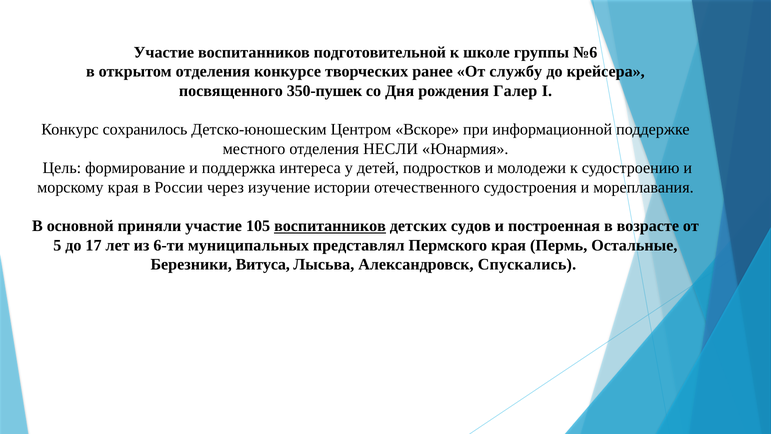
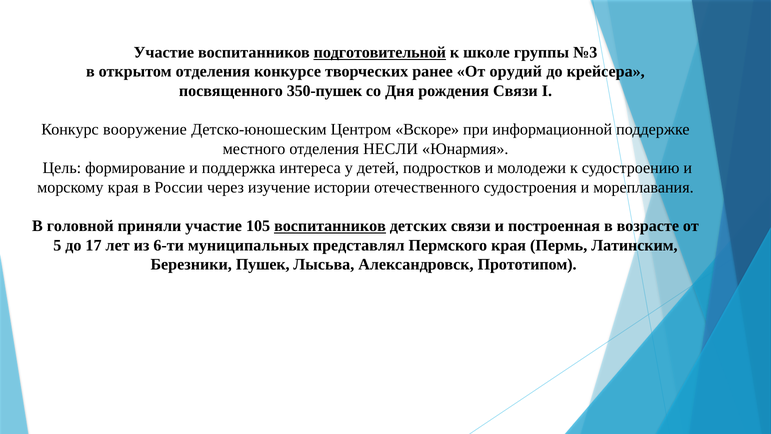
подготовительной underline: none -> present (380, 52)
№6: №6 -> №3 (585, 52)
службу: службу -> орудий (516, 72)
рождения Галер: Галер -> Связи (515, 91)
сохранилось: сохранилось -> вооружение (145, 129)
основной: основной -> головной (80, 226)
детских судов: судов -> связи (471, 226)
Остальные: Остальные -> Латинским (634, 245)
Витуса: Витуса -> Пушек (263, 264)
Спускались: Спускались -> Прототипом (527, 264)
